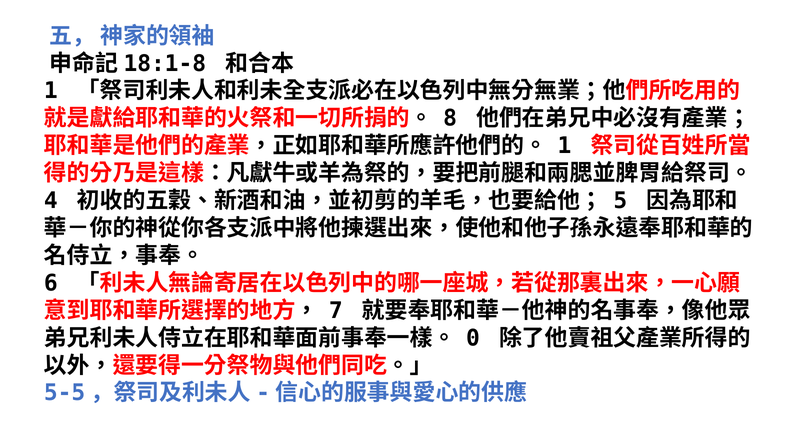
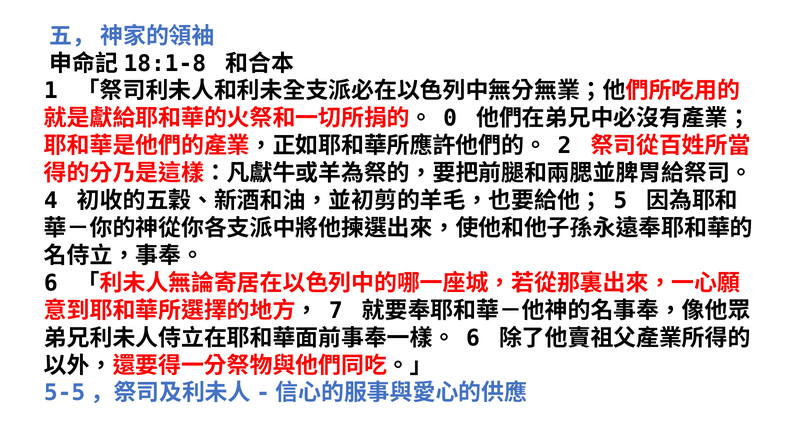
8: 8 -> 0 (450, 119)
1: 1 -> 2 (564, 146)
0: 0 -> 6 (473, 338)
